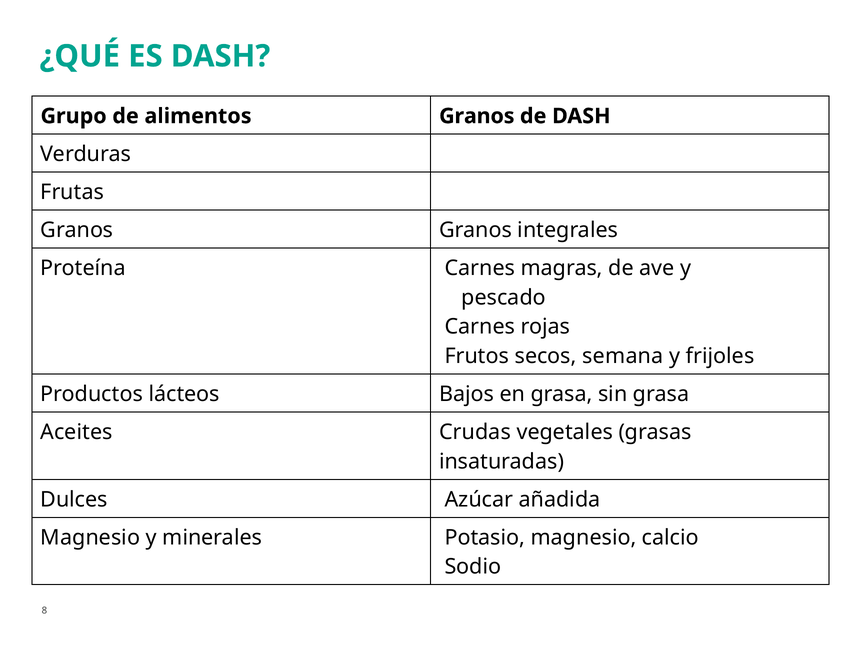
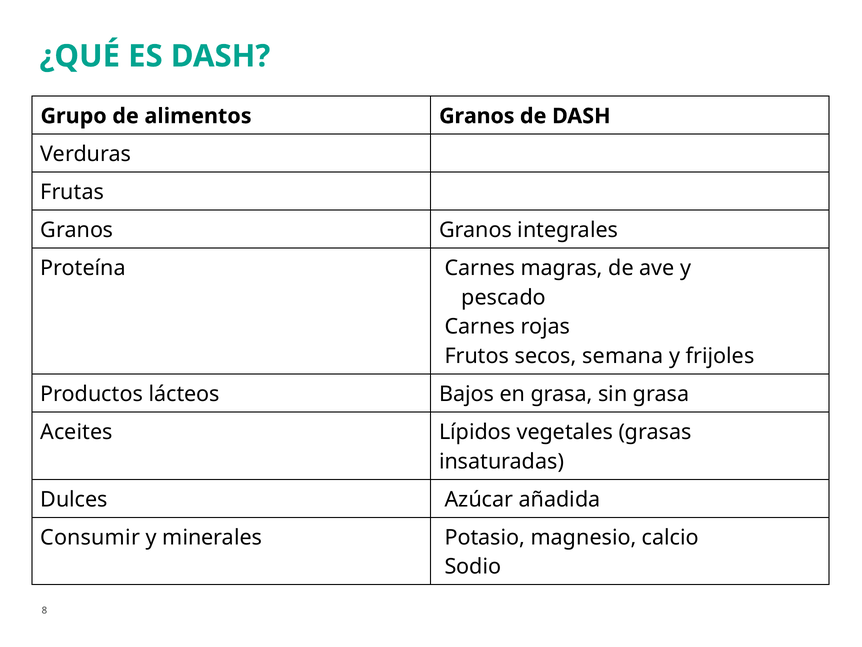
Crudas: Crudas -> Lípidos (475, 432)
Magnesio: Magnesio -> Consumir (90, 537)
